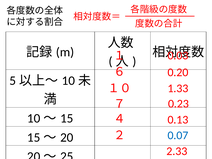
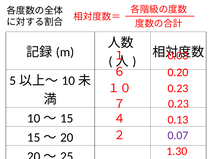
1.33: 1.33 -> 0.23 (178, 88)
0.07 colour: blue -> purple (178, 135)
2.33: 2.33 -> 1.30 (177, 151)
